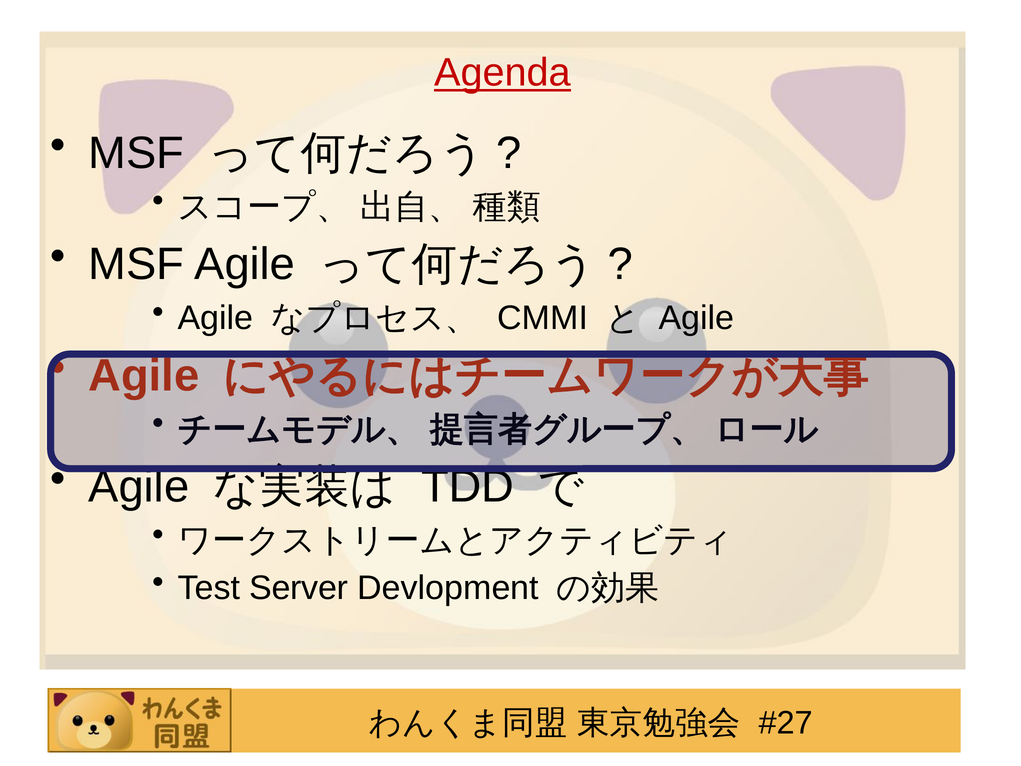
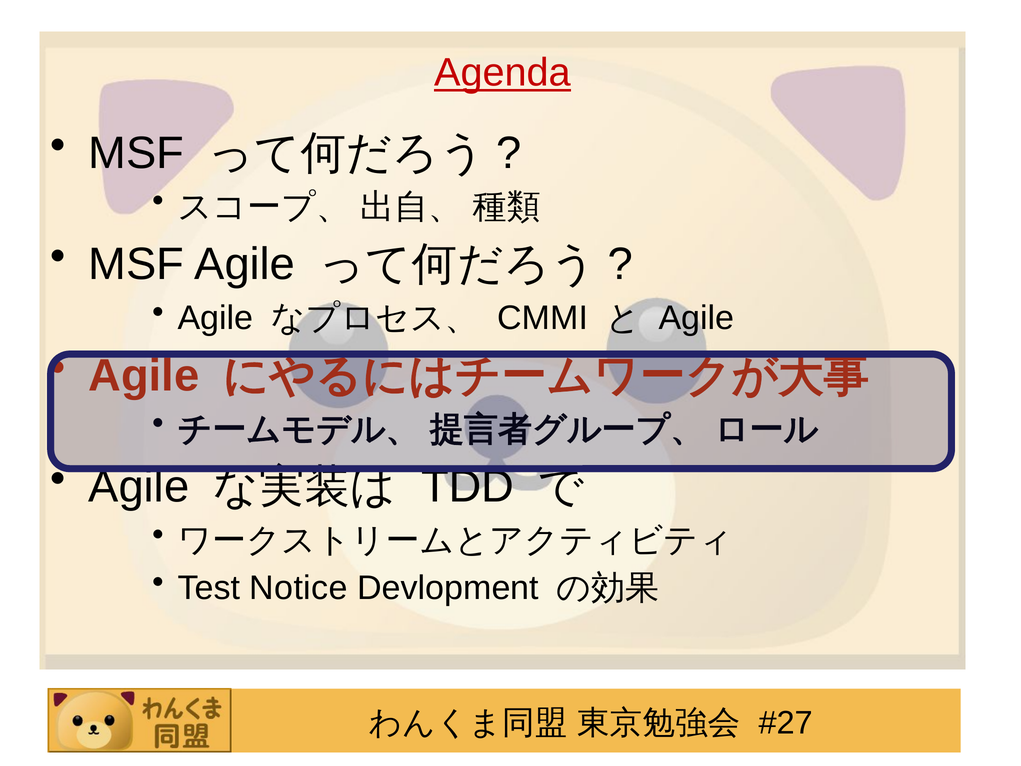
Server: Server -> Notice (299, 588)
